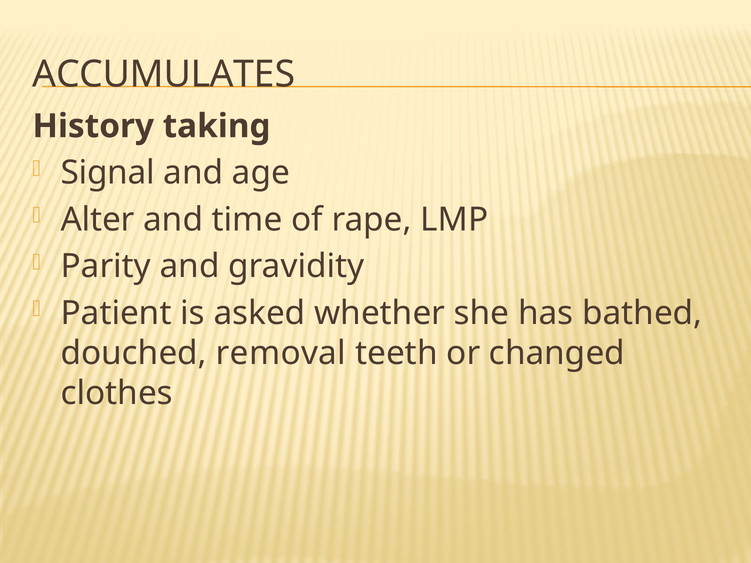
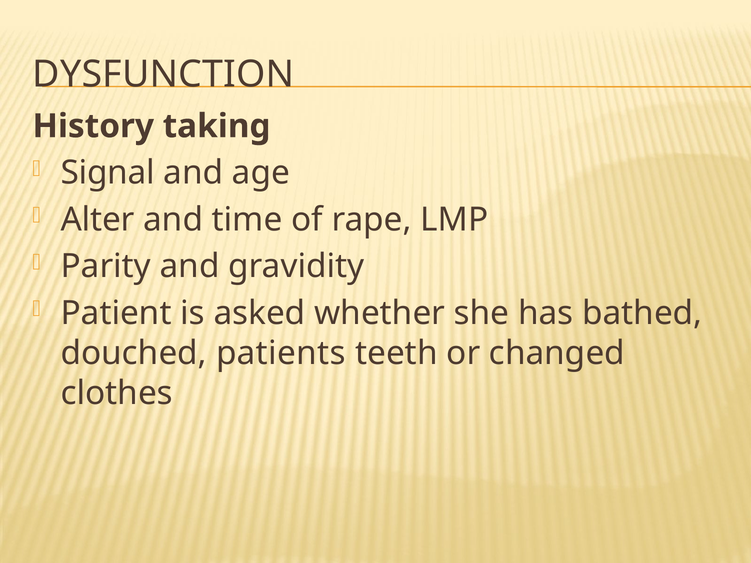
ACCUMULATES: ACCUMULATES -> DYSFUNCTION (163, 75)
removal: removal -> patients (281, 353)
